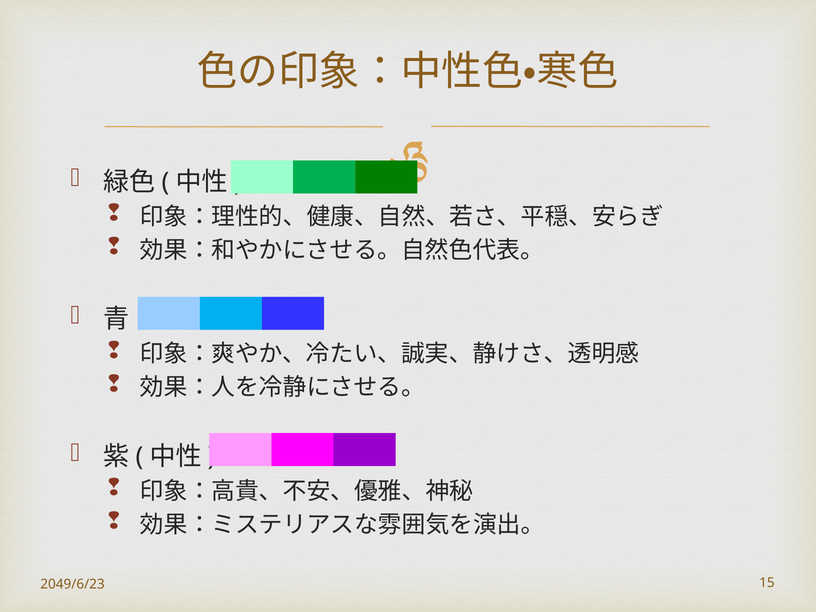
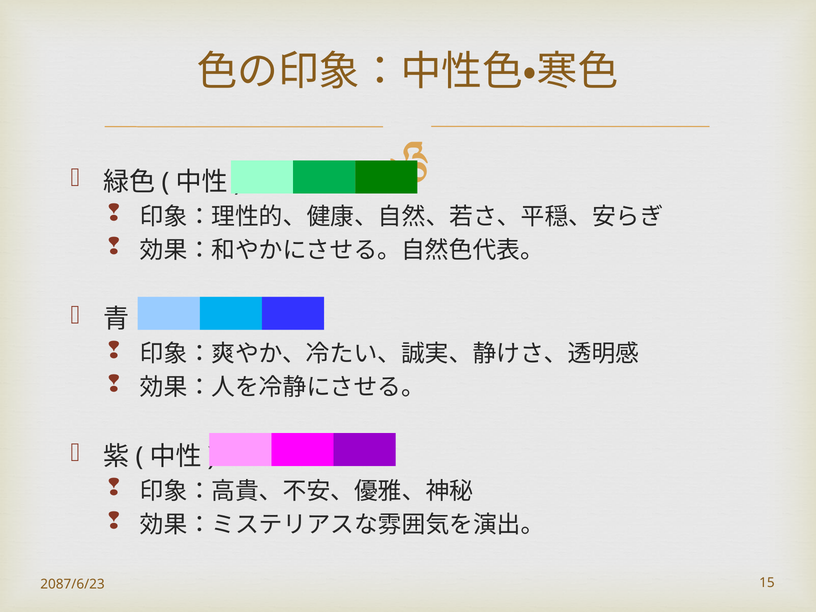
2049/6/23: 2049/6/23 -> 2087/6/23 (73, 584)
